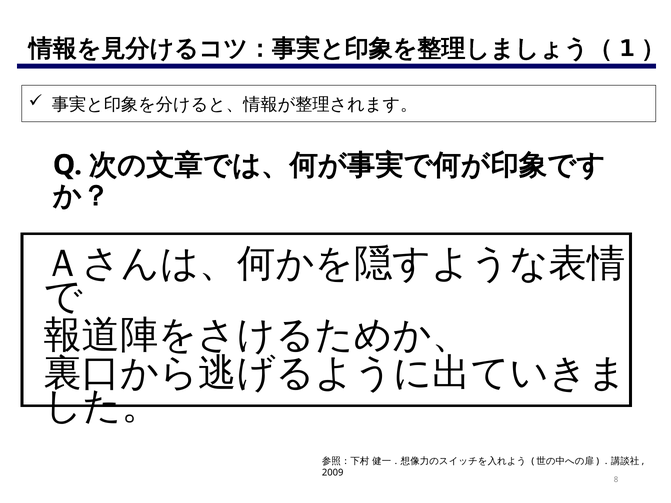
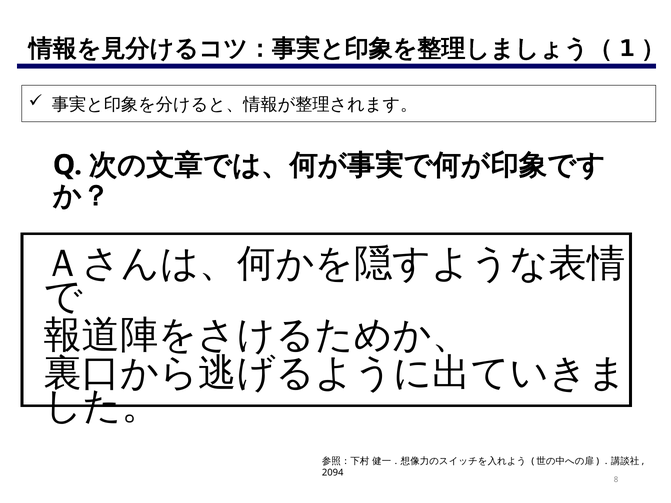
2009: 2009 -> 2094 (333, 473)
